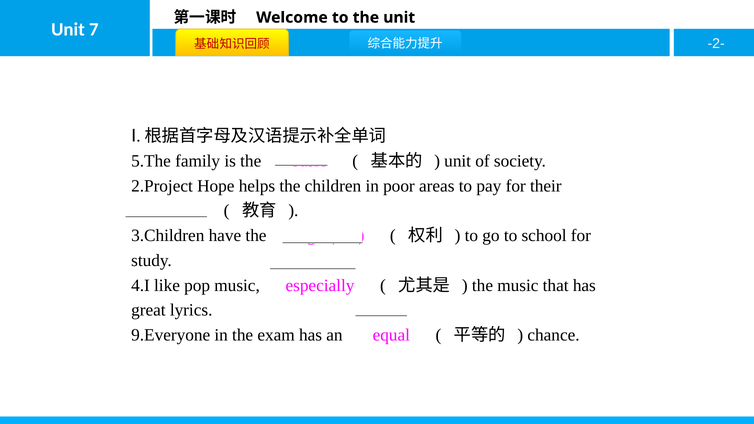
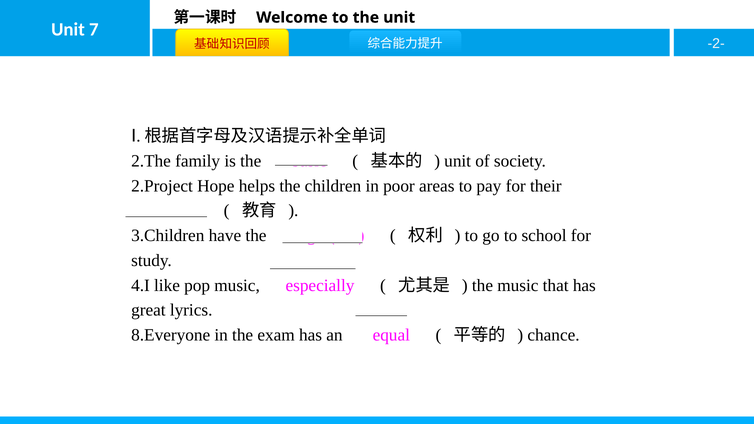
5.The: 5.The -> 2.The (151, 161)
9.Everyone: 9.Everyone -> 8.Everyone (171, 335)
